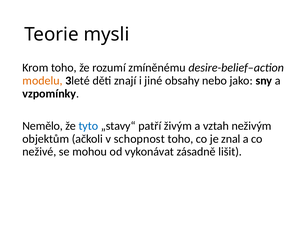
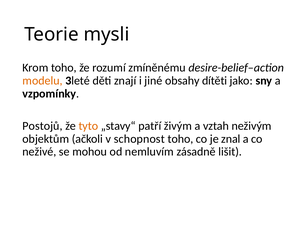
nebo: nebo -> dítěti (215, 81)
Nemělo: Nemělo -> Postojů (43, 126)
tyto colour: blue -> orange (88, 126)
vykonávat: vykonávat -> nemluvím (149, 152)
